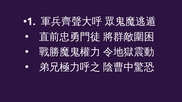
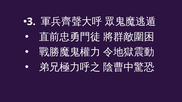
1: 1 -> 3 (31, 22)
